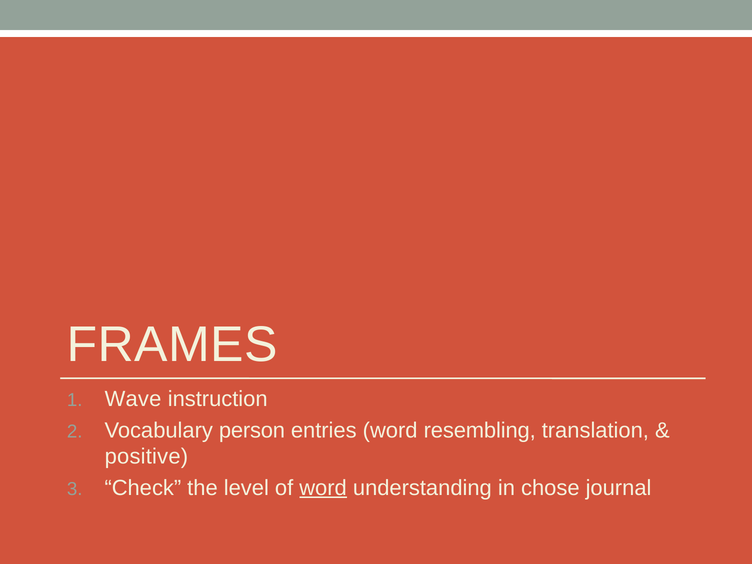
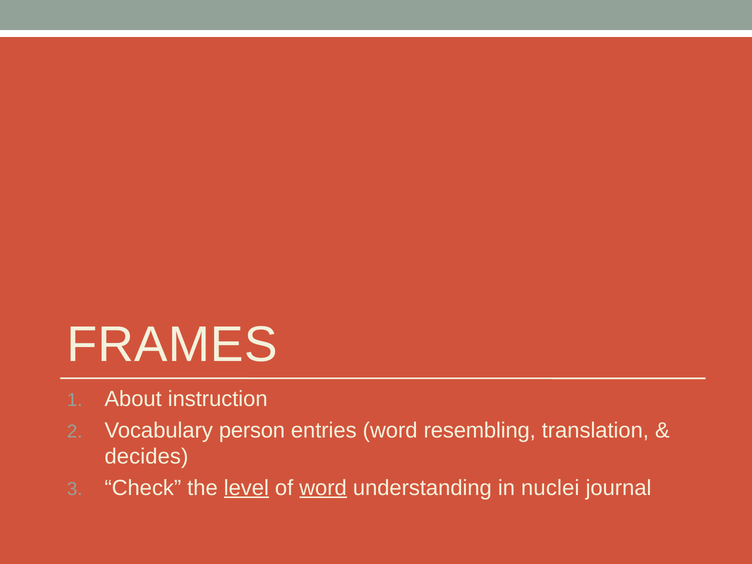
Wave: Wave -> About (133, 399)
positive: positive -> decides (146, 457)
level underline: none -> present (246, 488)
chose: chose -> nuclei (550, 488)
